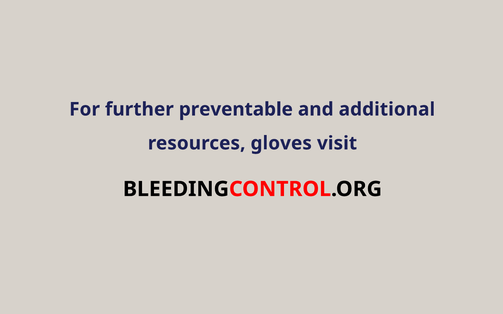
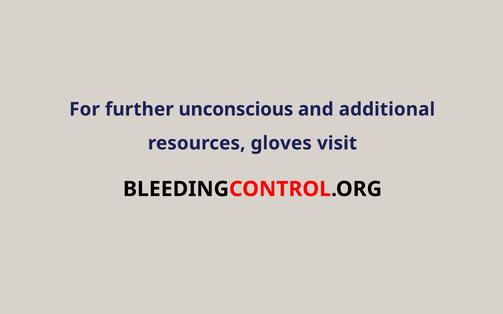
preventable: preventable -> unconscious (236, 109)
